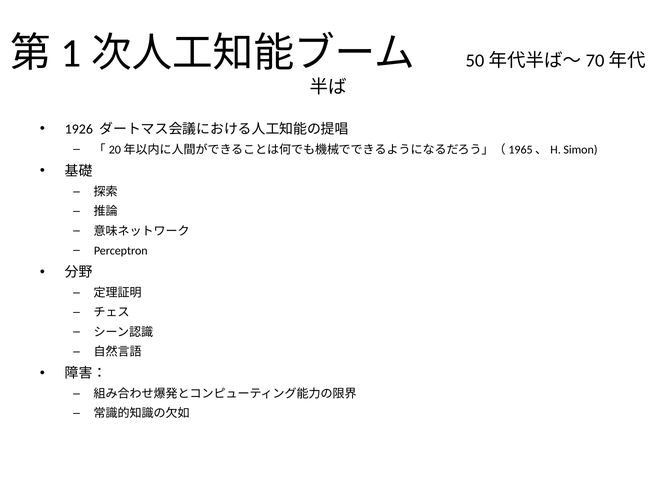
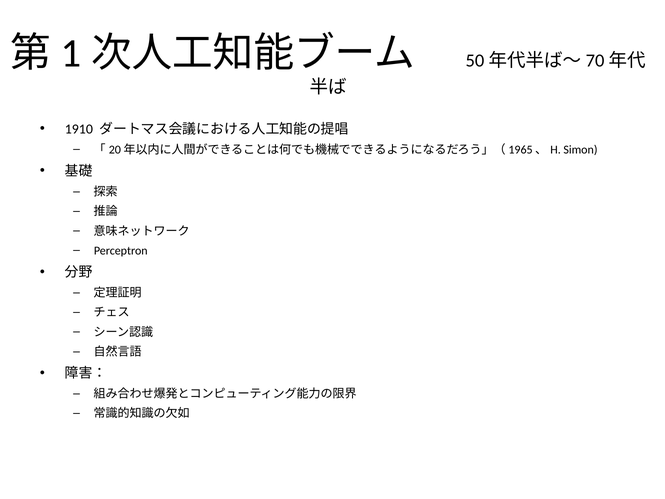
1926: 1926 -> 1910 (79, 129)
